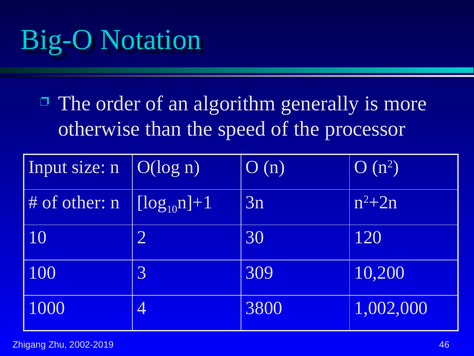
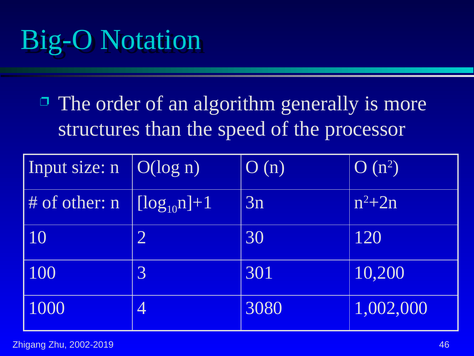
otherwise: otherwise -> structures (99, 129)
309: 309 -> 301 (259, 272)
3800: 3800 -> 3080 (264, 308)
